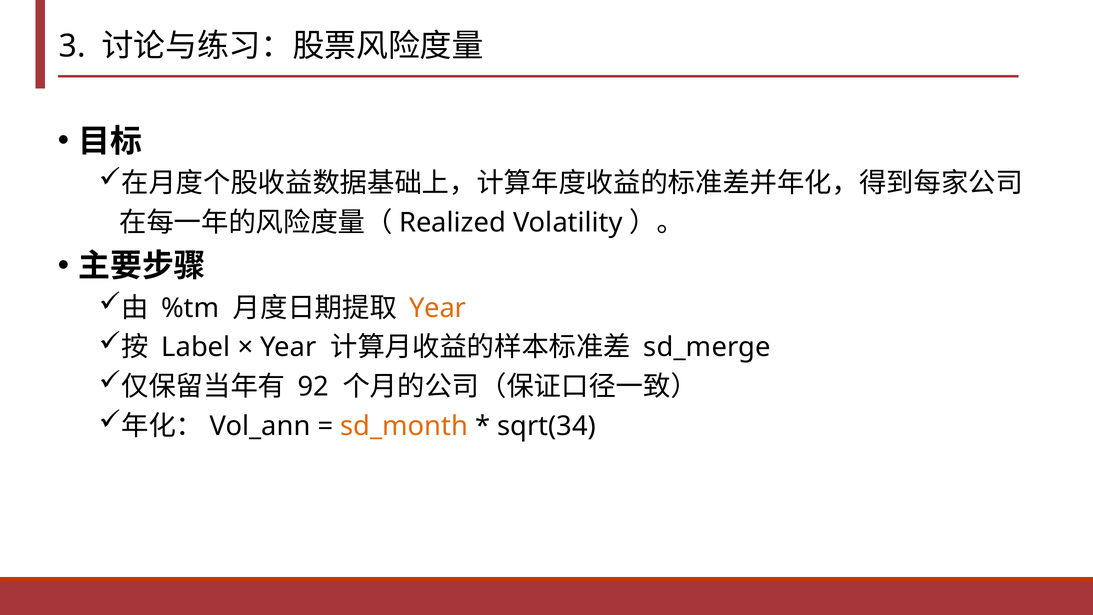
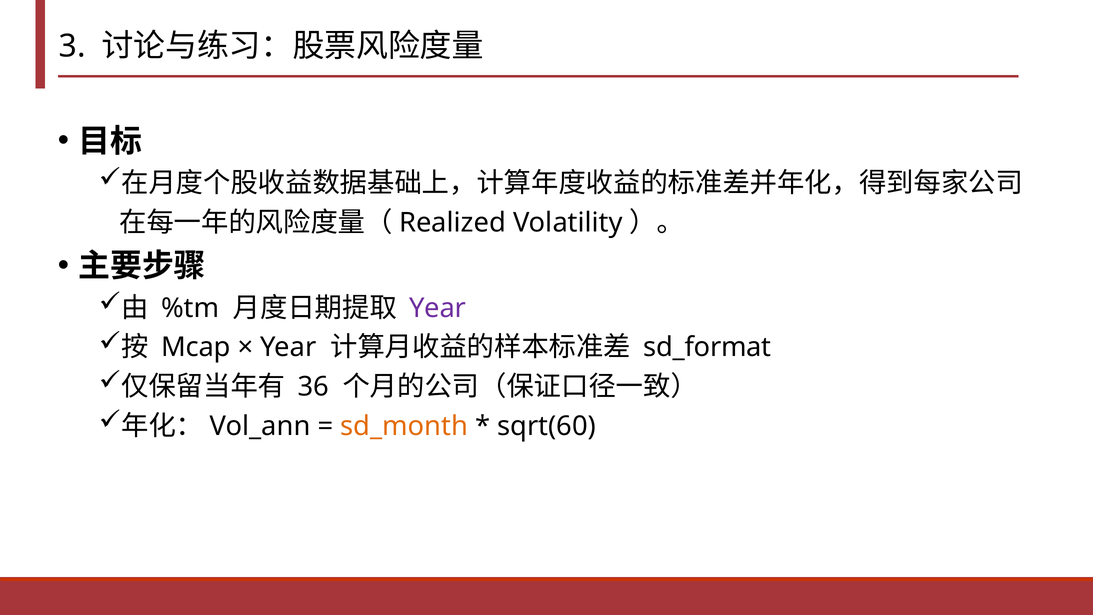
Year colour: orange -> purple (438, 308)
Label: Label -> Mcap (196, 347)
sd_merge: sd_merge -> sd_format (707, 347)
92: 92 -> 36 (313, 387)
sqrt(34: sqrt(34 -> sqrt(60 (547, 426)
